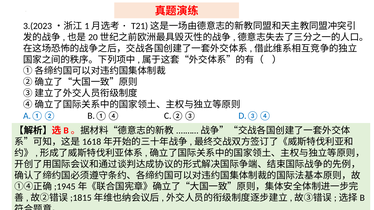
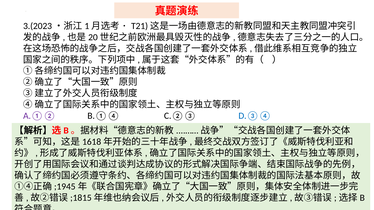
A.①② colour: blue -> purple (39, 116)
